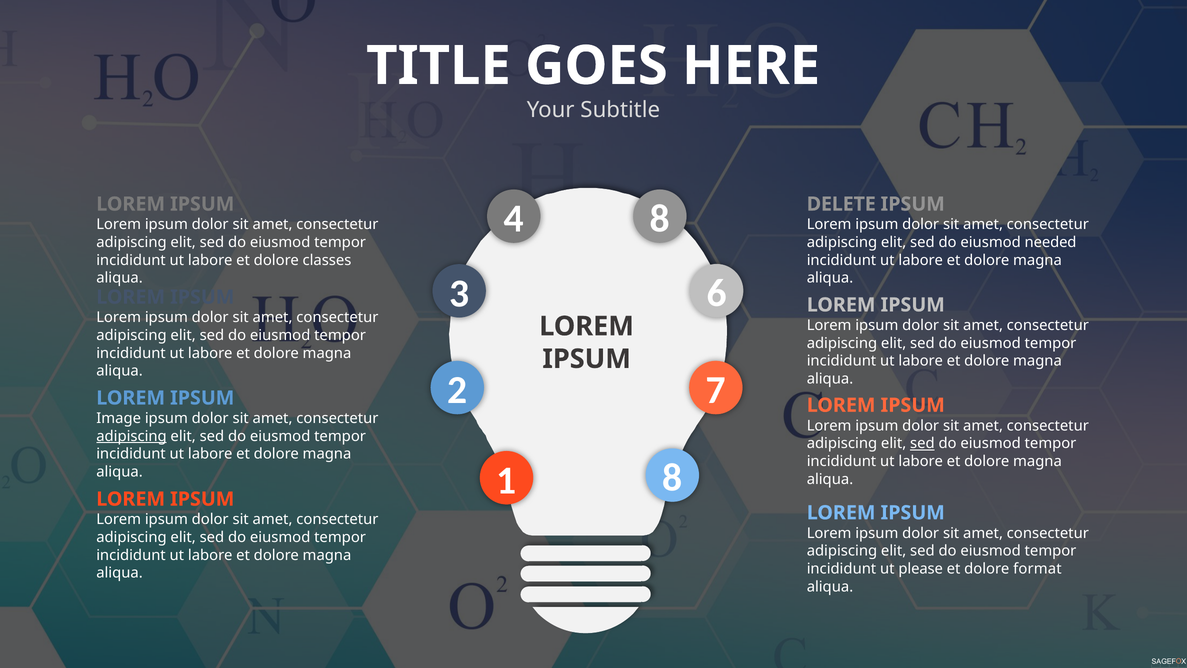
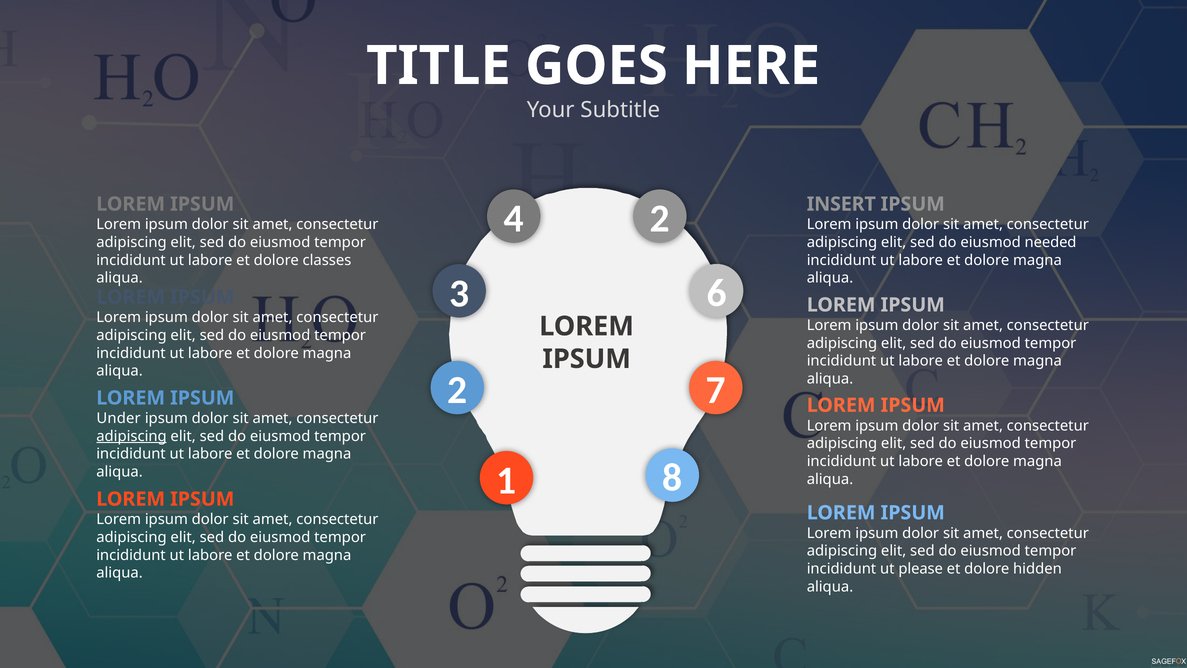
DELETE: DELETE -> INSERT (841, 204)
4 8: 8 -> 2 (660, 219)
Image: Image -> Under (119, 418)
sed underline: present -> none (922, 443)
format: format -> hidden (1037, 569)
